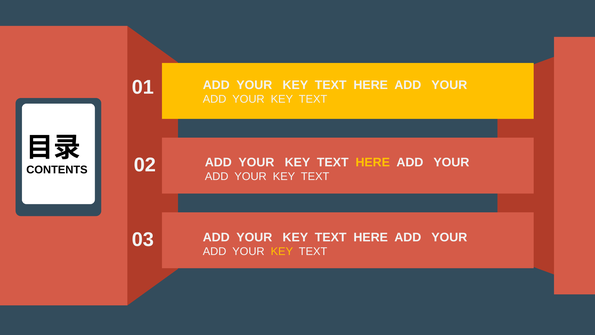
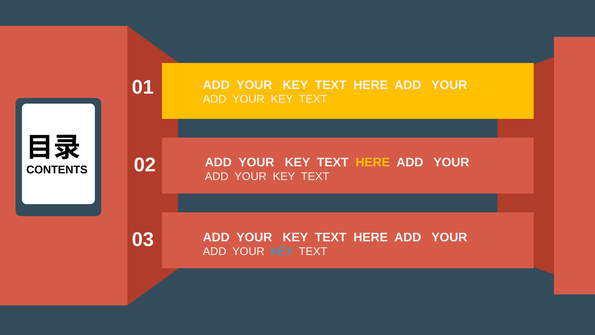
KEY colour: yellow -> light blue (282, 251)
